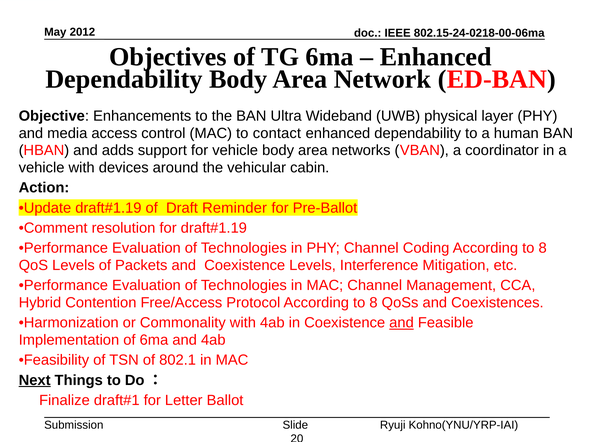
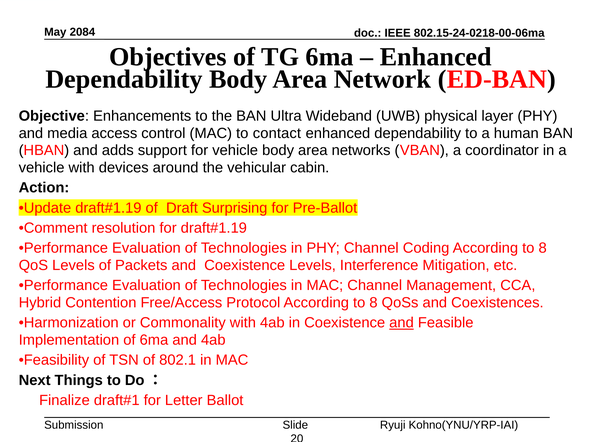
2012: 2012 -> 2084 (82, 32)
Reminder: Reminder -> Surprising (235, 208)
Next underline: present -> none (35, 380)
